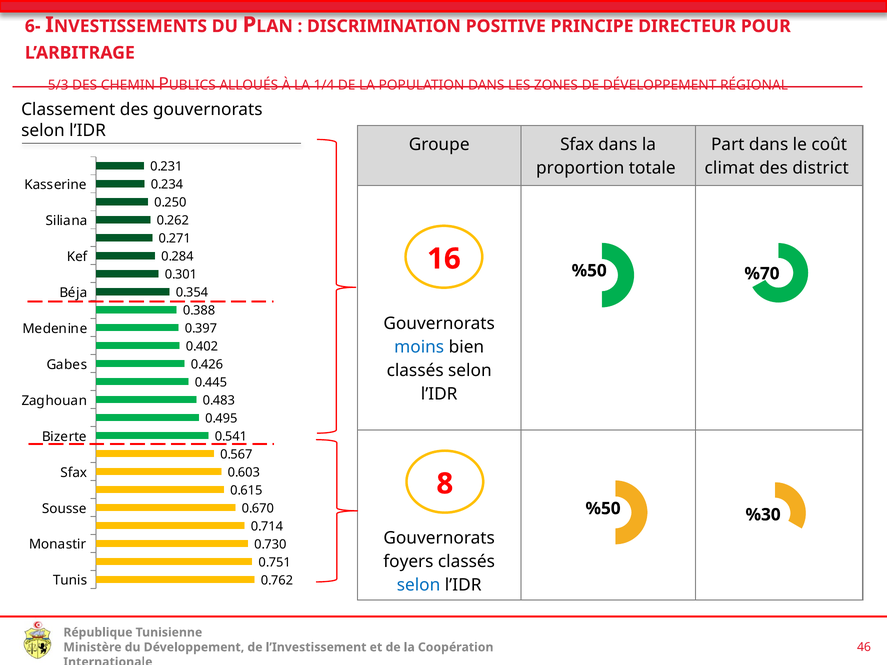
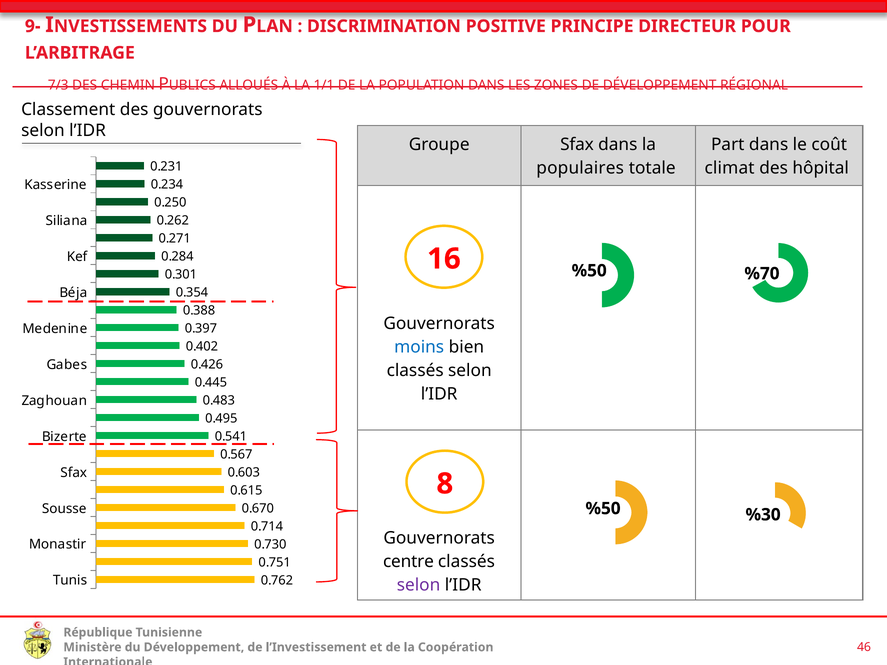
6-: 6- -> 9- (33, 26)
5/3: 5/3 -> 7/3 (58, 85)
1/4: 1/4 -> 1/1 (324, 85)
proportion: proportion -> populaires (580, 168)
district: district -> hôpital (821, 168)
foyers: foyers -> centre (408, 562)
selon colour: blue -> purple (419, 585)
